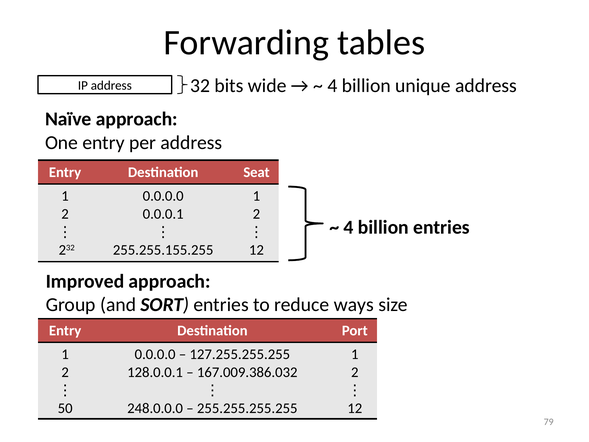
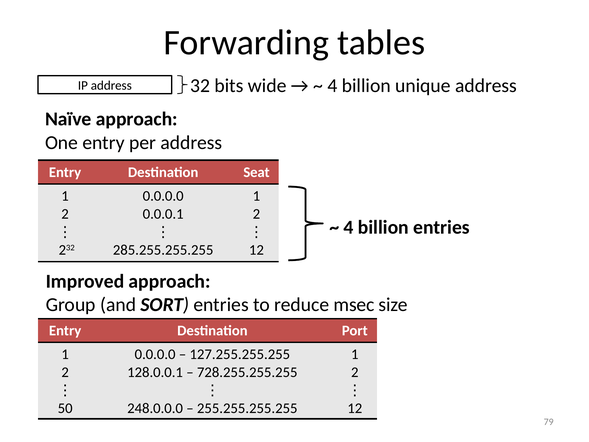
255.255.155.255: 255.255.155.255 -> 285.255.255.255 (163, 250)
ways: ways -> msec (354, 305)
167.009.386.032: 167.009.386.032 -> 728.255.255.255 (247, 372)
